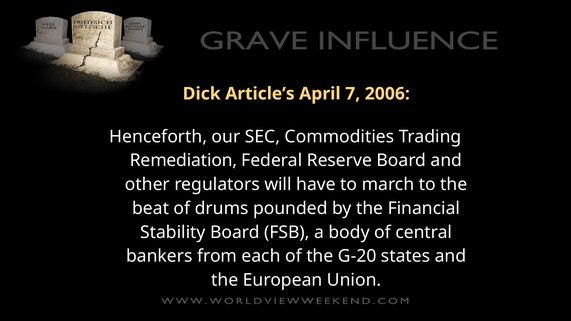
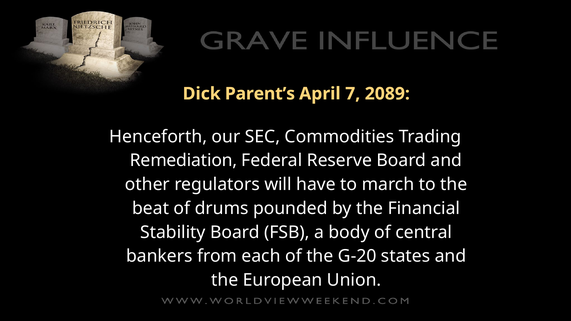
Article’s: Article’s -> Parent’s (260, 94)
2006: 2006 -> 2089 (387, 94)
